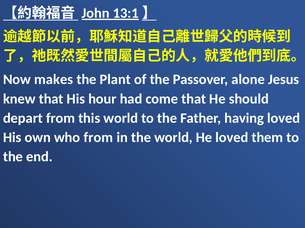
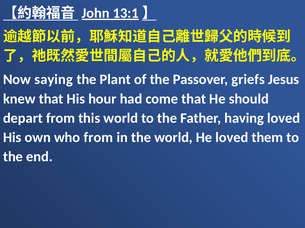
makes: makes -> saying (54, 80)
alone: alone -> griefs (248, 80)
